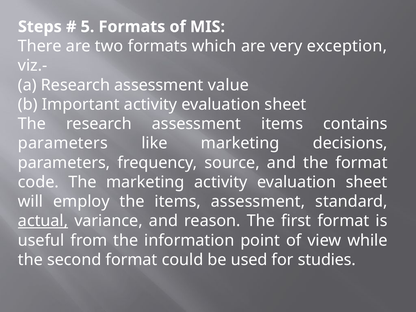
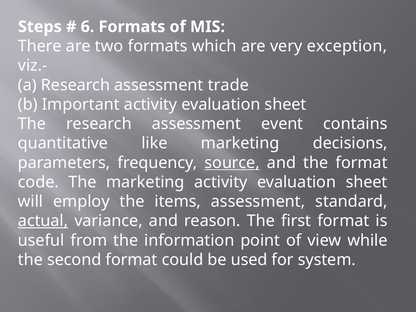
5: 5 -> 6 (87, 27)
value: value -> trade (228, 85)
assessment items: items -> event (282, 124)
parameters: parameters -> quantitative (63, 143)
source underline: none -> present (232, 163)
studies: studies -> system (327, 260)
